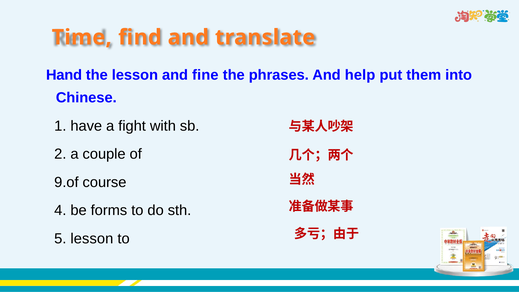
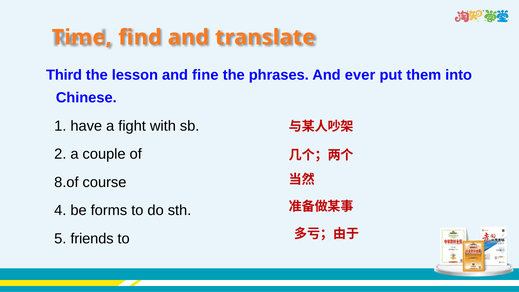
Hand: Hand -> Third (64, 75)
help: help -> ever (360, 75)
9.of: 9.of -> 8.of (66, 182)
5 lesson: lesson -> friends (92, 239)
